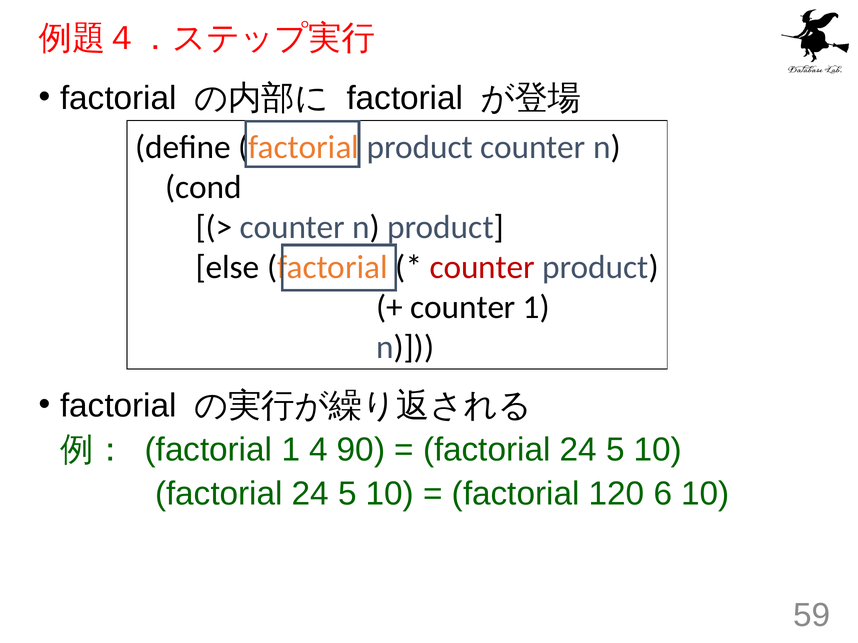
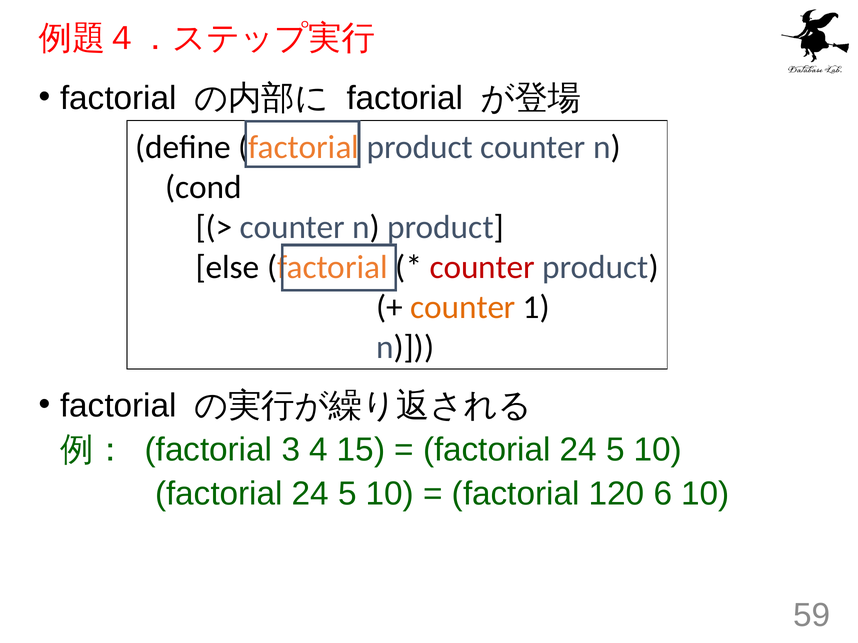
counter colour: black -> orange (463, 307)
factorial 1: 1 -> 3 (291, 450)
90: 90 -> 15 (361, 450)
